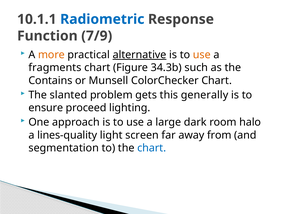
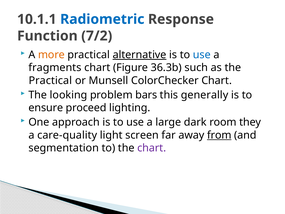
7/9: 7/9 -> 7/2 (97, 36)
use colour: orange -> blue (202, 55)
34.3b: 34.3b -> 36.3b (166, 68)
Contains: Contains -> Practical (50, 80)
slanted: slanted -> looking (69, 95)
gets: gets -> bars (146, 95)
halo: halo -> they (250, 122)
lines-quality: lines-quality -> care-quality (67, 135)
from underline: none -> present (219, 135)
chart colour: blue -> purple (152, 148)
